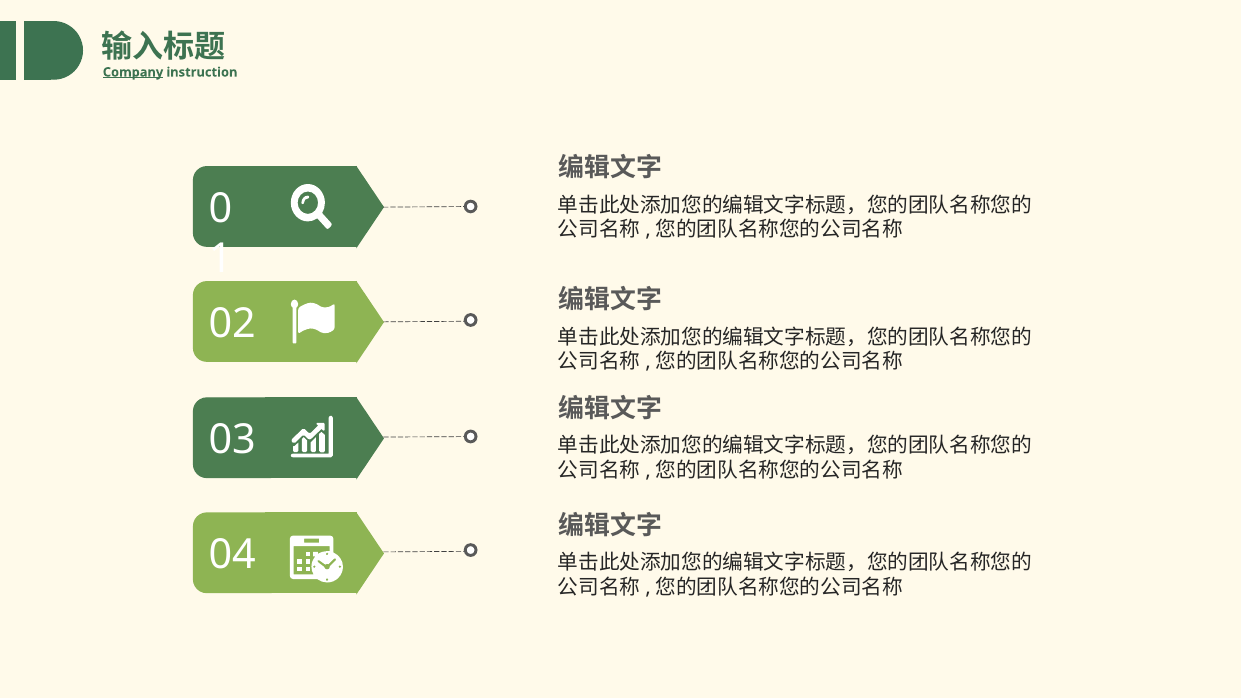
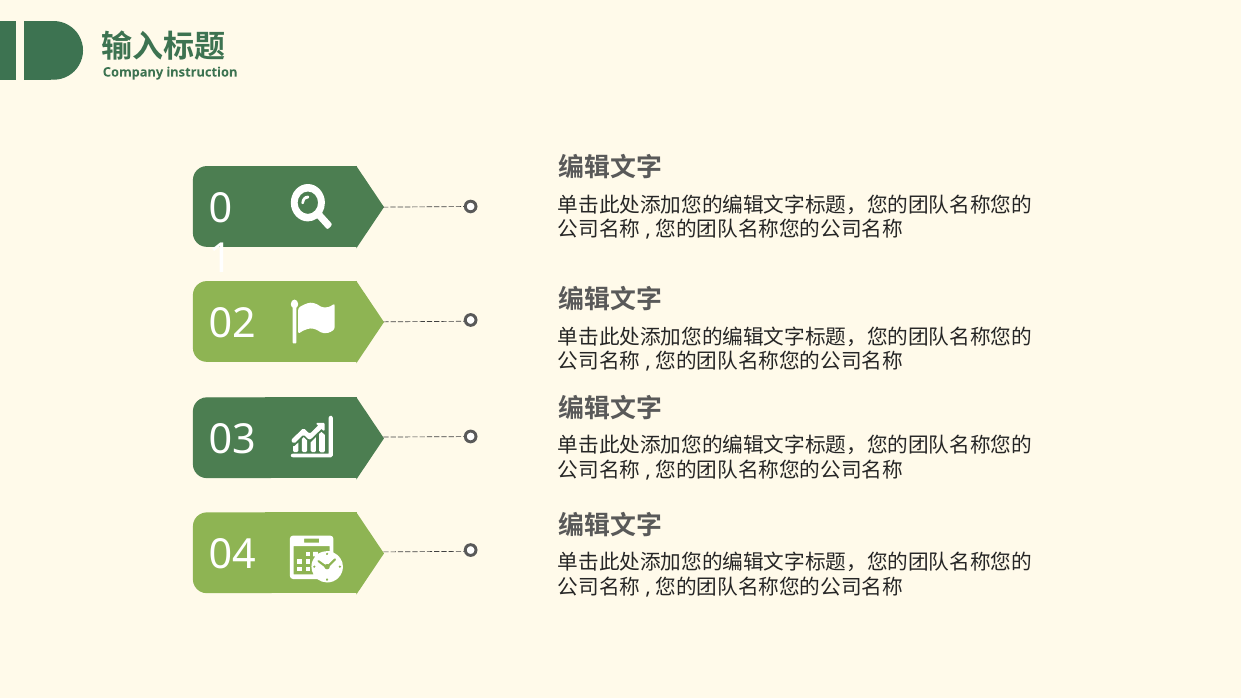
Company underline: present -> none (133, 72)
